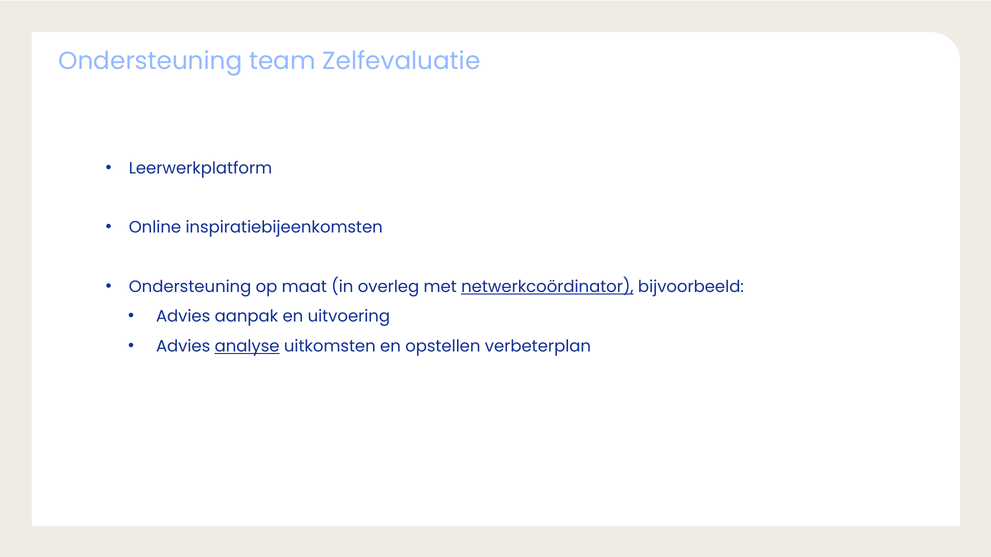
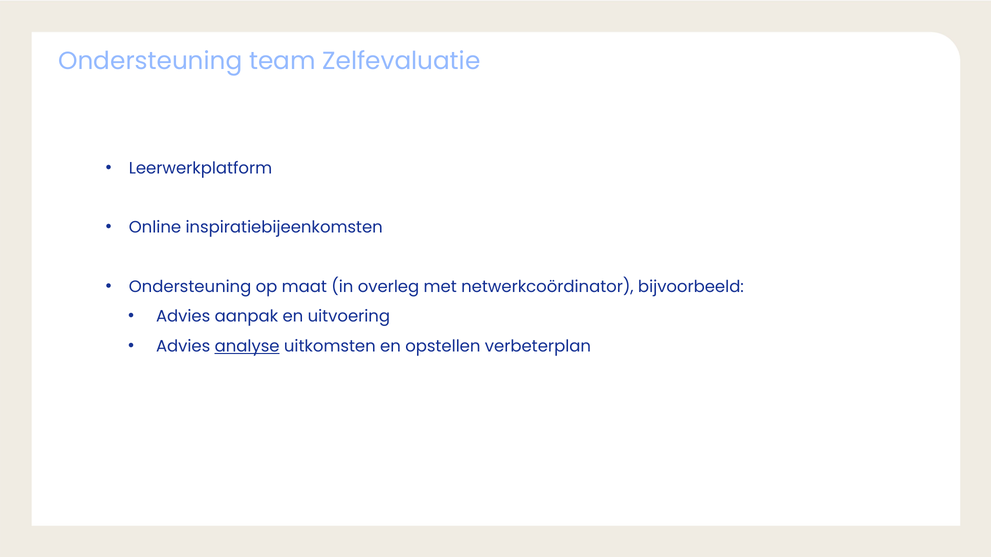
netwerkcoördinator underline: present -> none (547, 287)
